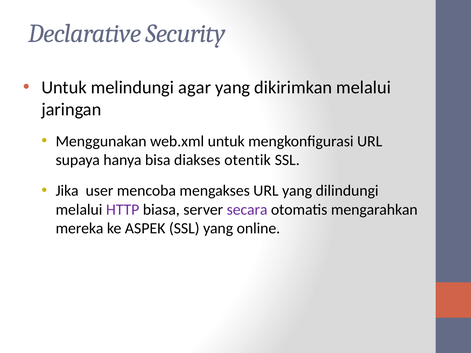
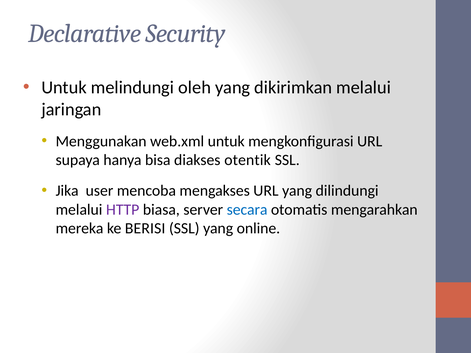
agar: agar -> oleh (195, 87)
secara colour: purple -> blue (247, 210)
ASPEK: ASPEK -> BERISI (145, 229)
